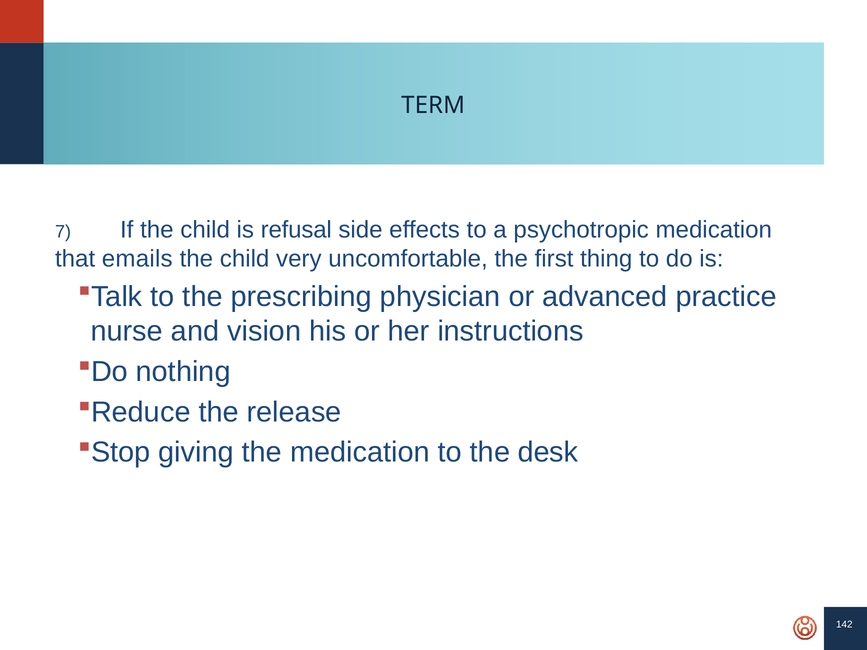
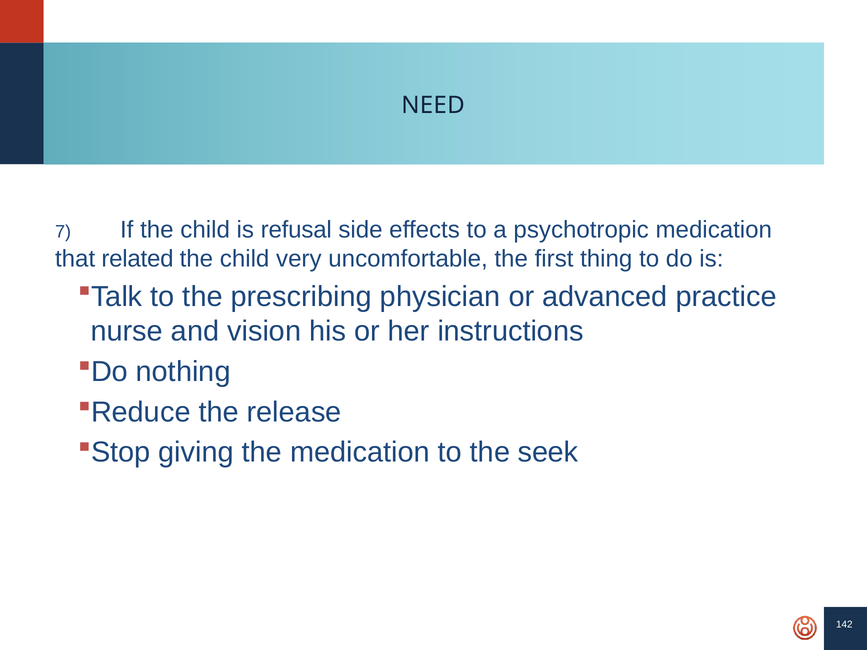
TERM: TERM -> NEED (433, 105)
emails: emails -> related (138, 259)
desk: desk -> seek (548, 453)
